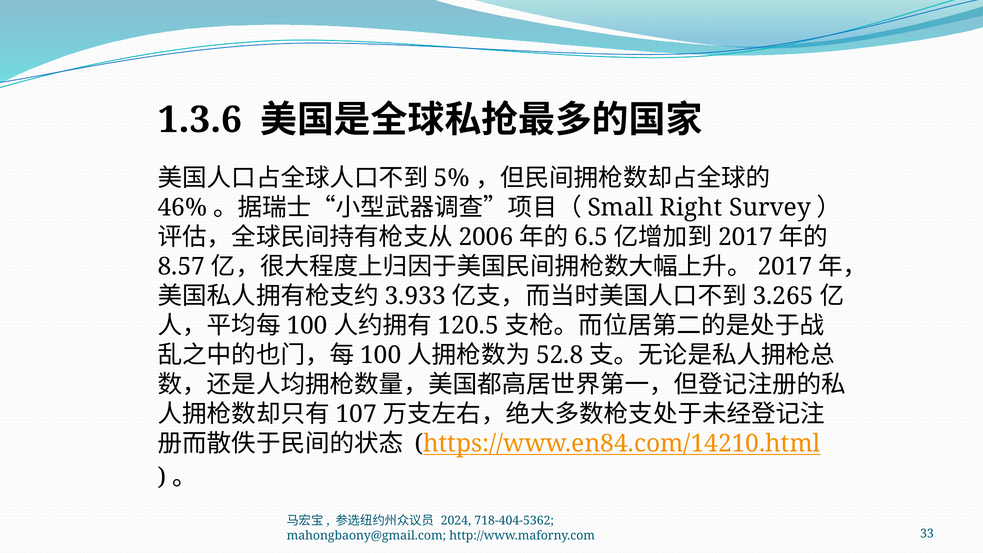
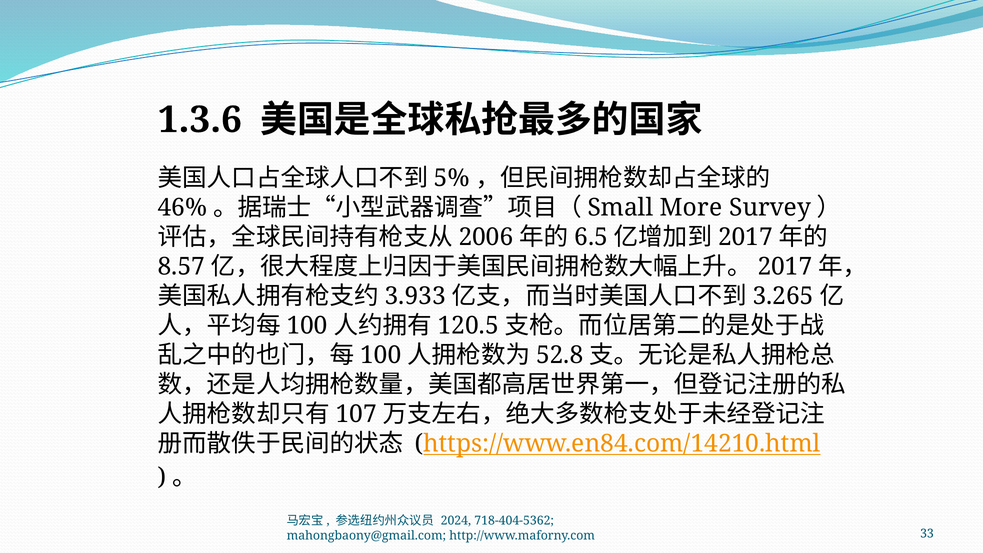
Right: Right -> More (691, 207)
